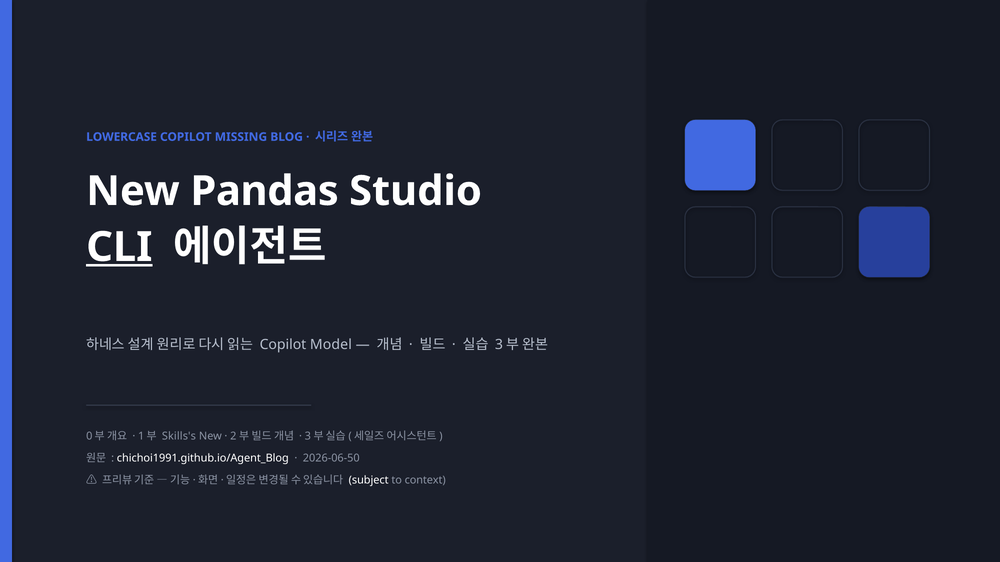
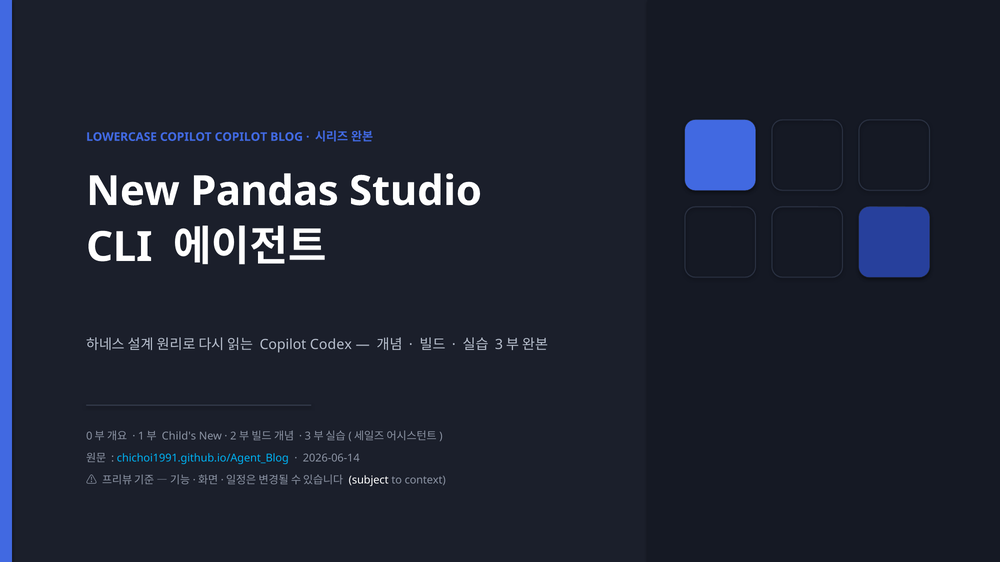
COPILOT MISSING: MISSING -> COPILOT (241, 137)
CLI underline: present -> none (119, 247)
Model: Model -> Codex (331, 345)
Skills's: Skills's -> Child's (179, 437)
chichoi1991.github.io/Agent_Blog colour: white -> light blue (203, 459)
2026-06-50: 2026-06-50 -> 2026-06-14 (331, 459)
